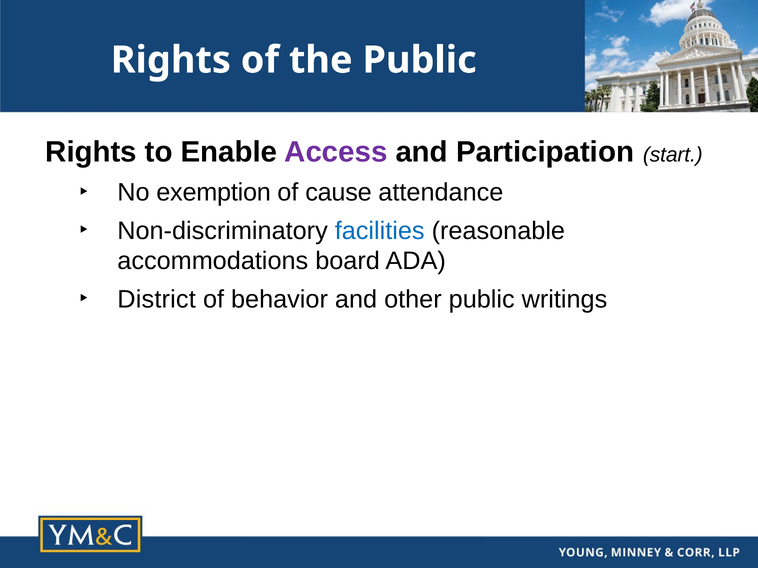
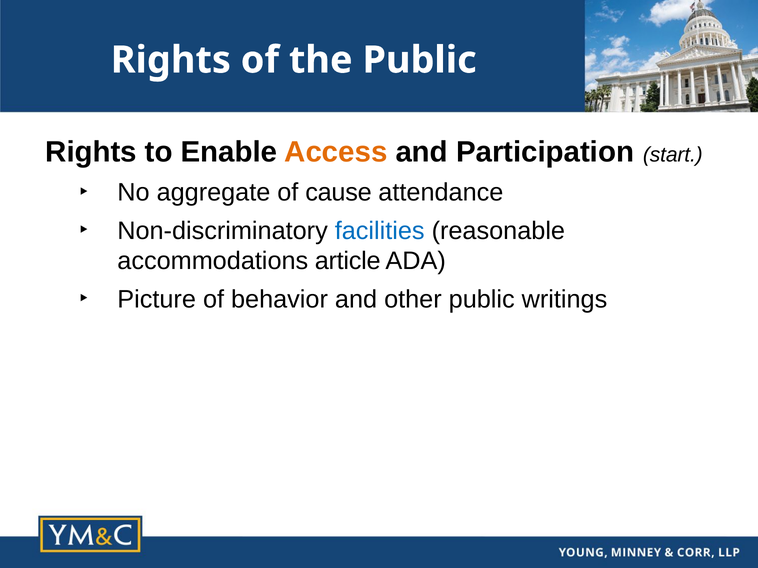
Access colour: purple -> orange (336, 152)
exemption: exemption -> aggregate (213, 193)
board: board -> article (348, 261)
District: District -> Picture (157, 299)
